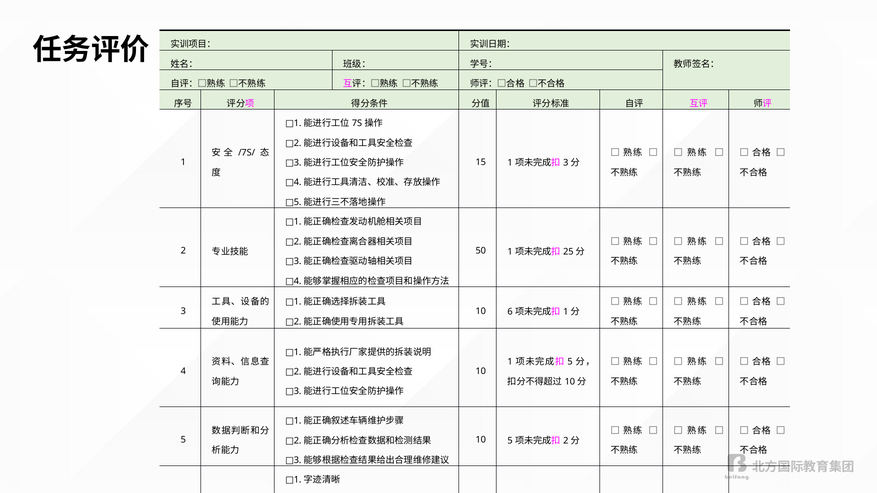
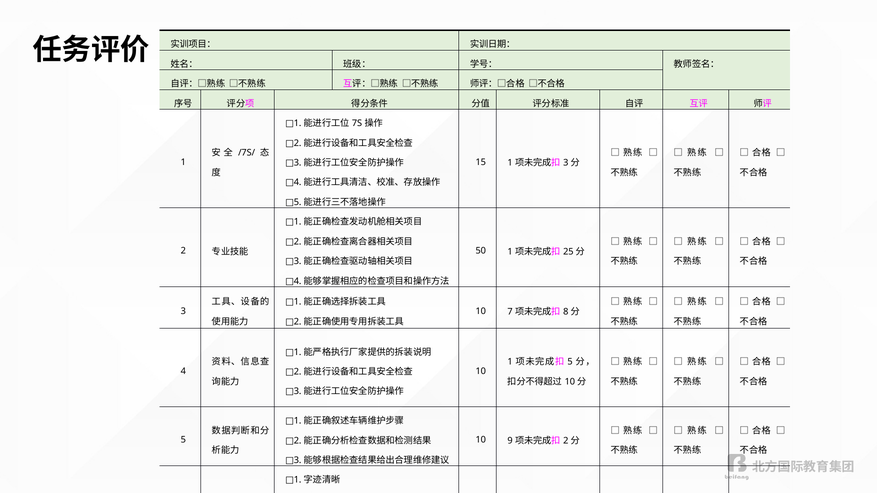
10 6: 6 -> 7 (510, 312)
1: 1 -> 8 (566, 312)
10 5: 5 -> 9 (510, 441)
